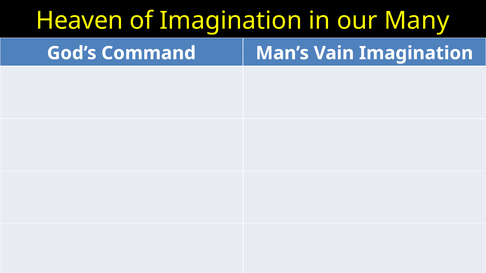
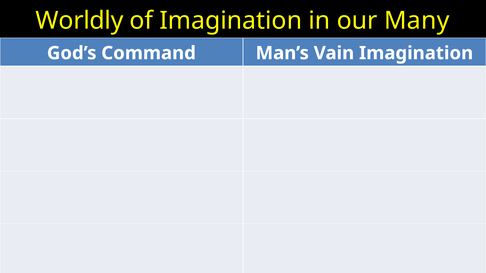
Heaven: Heaven -> Worldly (80, 21)
